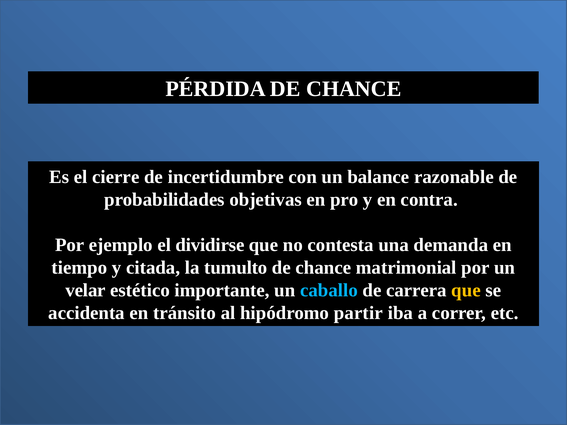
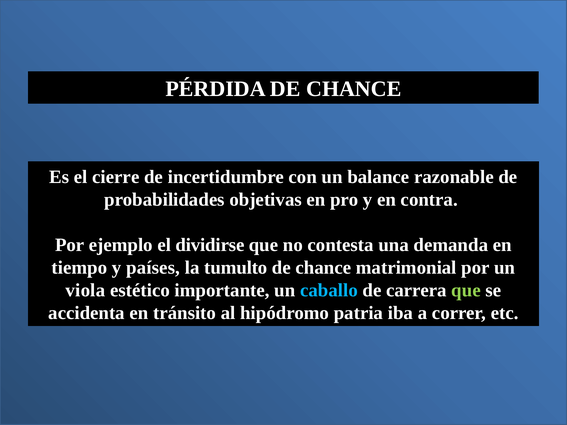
citada: citada -> países (153, 268)
velar: velar -> viola (85, 291)
que colour: yellow -> light green (466, 291)
partir: partir -> patria (358, 313)
